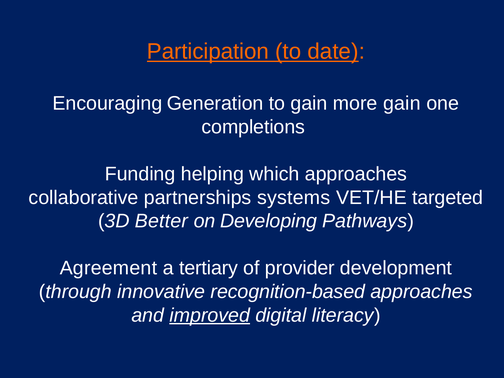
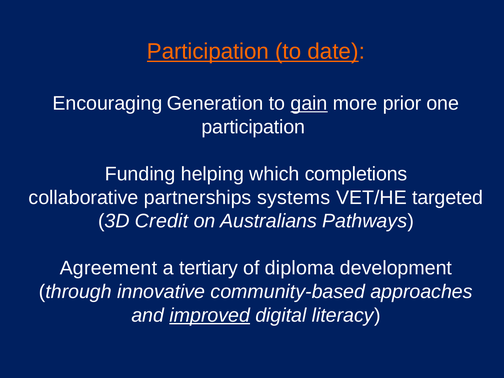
gain underline: none -> present (309, 103)
more gain: gain -> prior (402, 103)
completions: completions -> participation (253, 127)
which approaches: approaches -> completions (356, 174)
Better: Better -> Credit (162, 221)
Developing: Developing -> Australians (269, 221)
provider: provider -> diploma (300, 268)
recognition-based: recognition-based -> community-based (288, 292)
